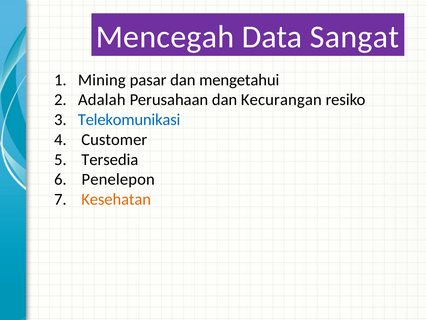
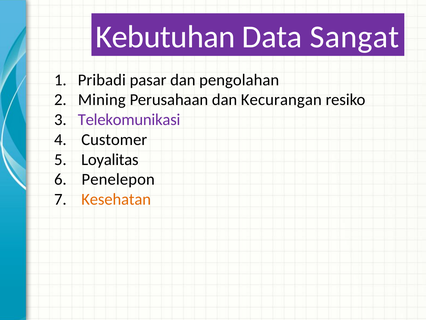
Mencegah: Mencegah -> Kebutuhan (165, 37)
Mining: Mining -> Pribadi (102, 80)
mengetahui: mengetahui -> pengolahan (239, 80)
Adalah: Adalah -> Mining (102, 100)
Telekomunikasi colour: blue -> purple (129, 120)
Tersedia: Tersedia -> Loyalitas (110, 159)
